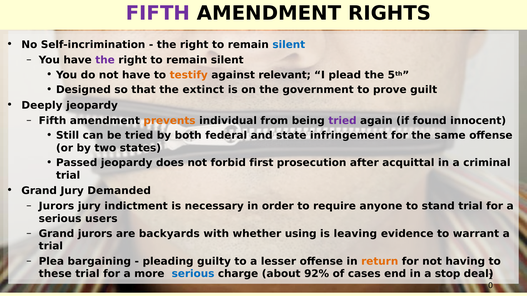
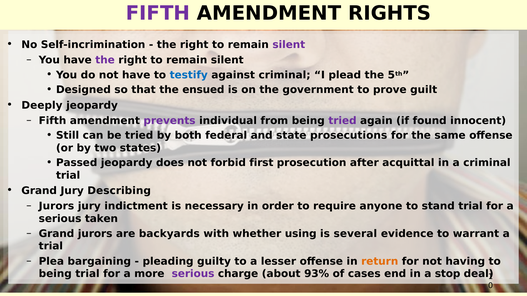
silent colour: blue -> purple (289, 45)
testify colour: orange -> blue (189, 75)
against relevant: relevant -> criminal (285, 75)
extinct: extinct -> ensued (203, 90)
prevents colour: orange -> purple (170, 121)
infringement: infringement -> prosecutions (349, 136)
Demanded: Demanded -> Describing (119, 191)
users: users -> taken (101, 219)
leaving: leaving -> several (355, 234)
these: these -> being (55, 274)
serious colour: blue -> purple (193, 274)
92%: 92% -> 93% (317, 274)
